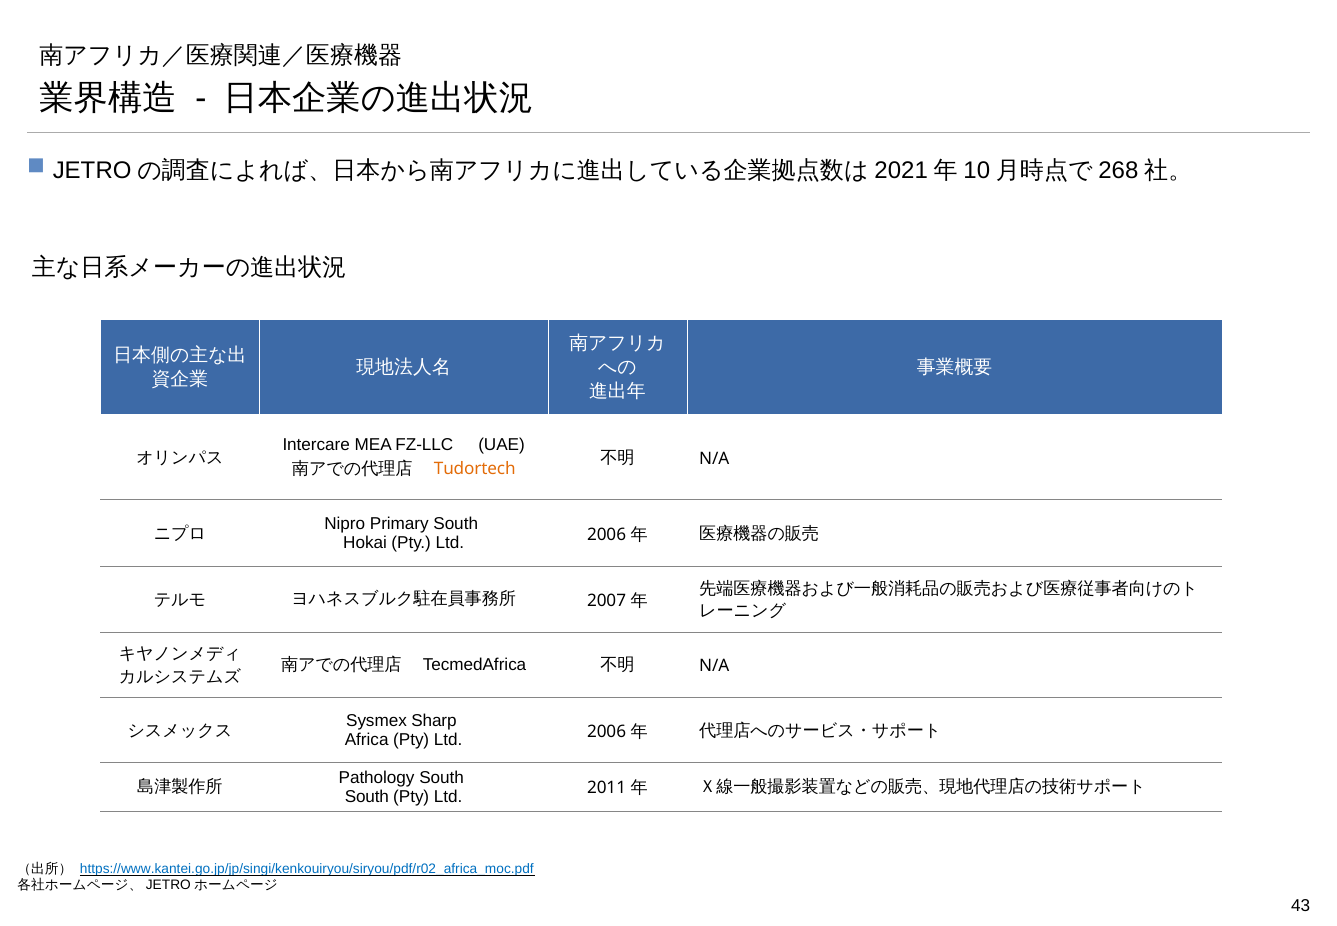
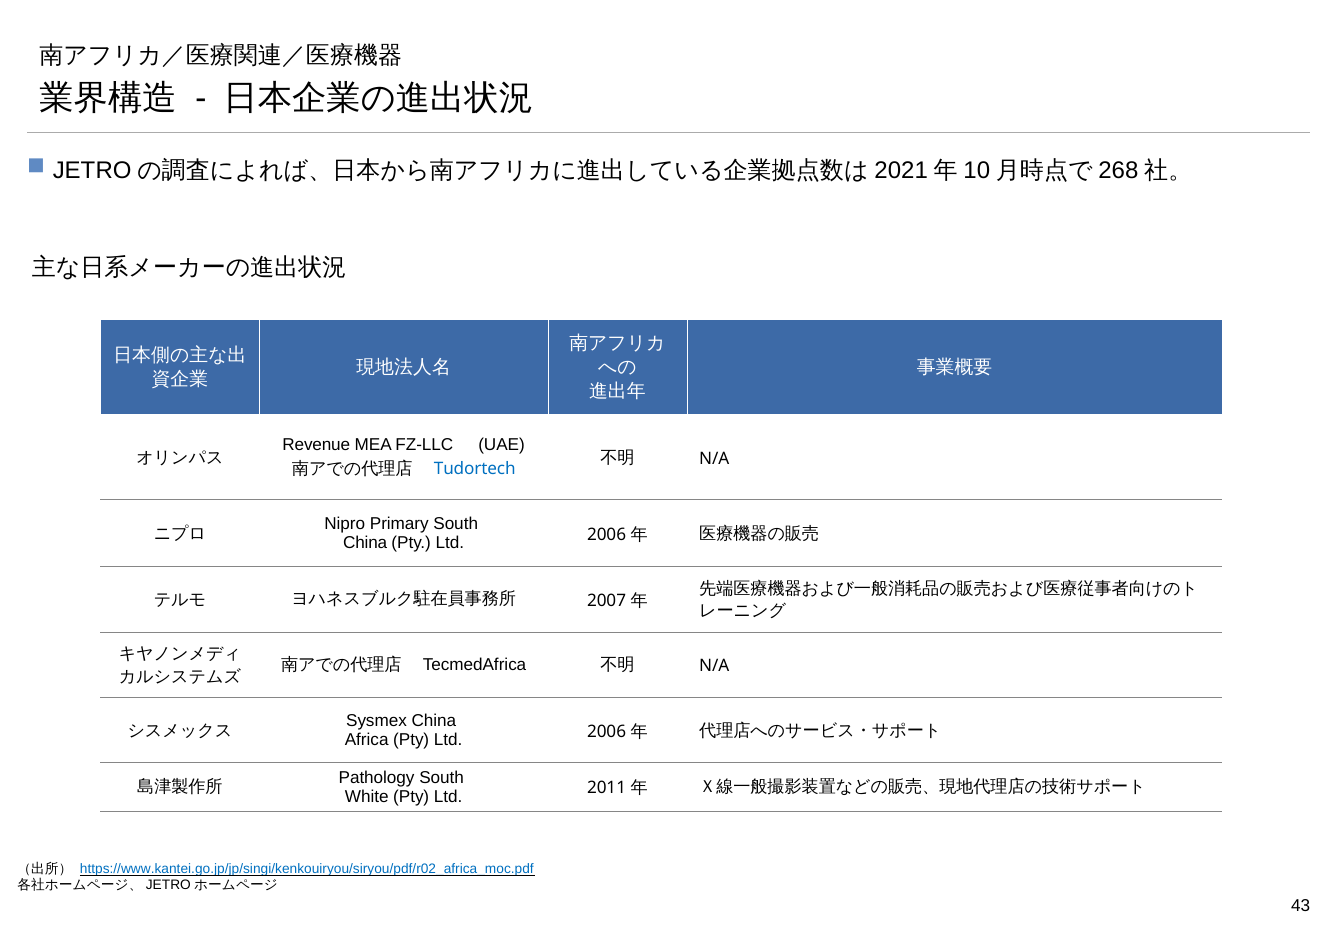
Intercare: Intercare -> Revenue (316, 445)
Tudortech colour: orange -> blue (475, 468)
Hokai: Hokai -> China (365, 543)
Sysmex Sharp: Sharp -> China (434, 720)
South: South -> White (367, 796)
